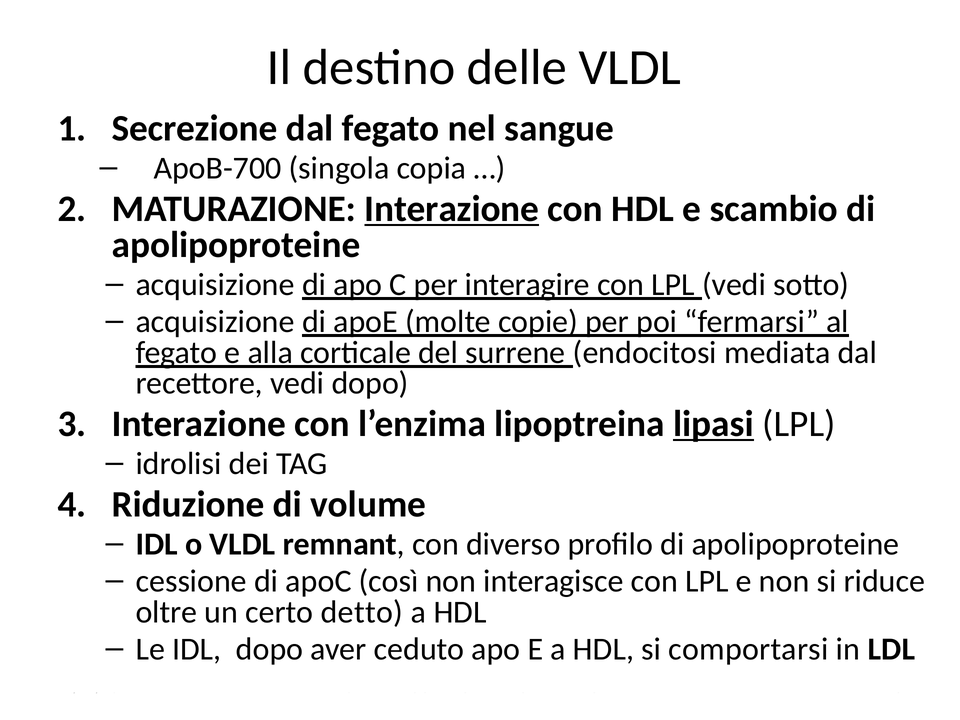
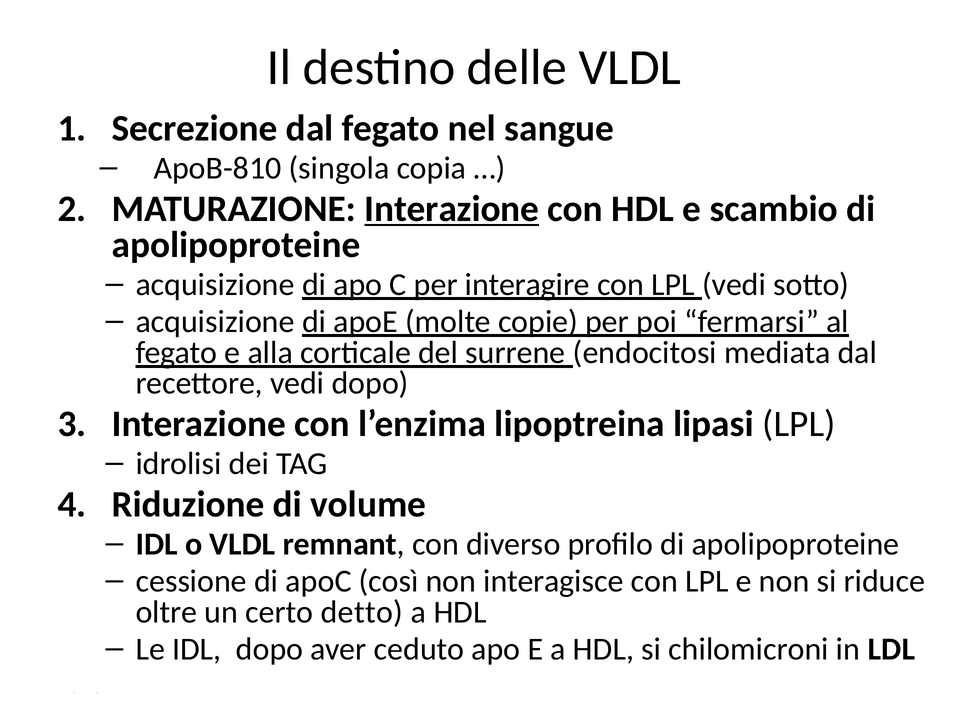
ApoB-700: ApoB-700 -> ApoB-810 (218, 168)
lipasi underline: present -> none (713, 424)
comportarsi: comportarsi -> chilomicroni (749, 649)
